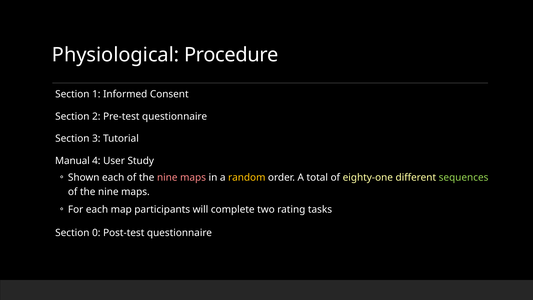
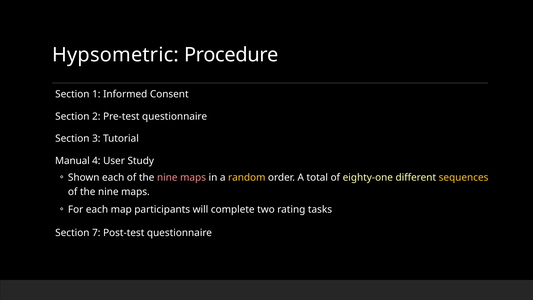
Physiological: Physiological -> Hypsometric (116, 55)
sequences colour: light green -> yellow (464, 177)
0: 0 -> 7 (96, 233)
